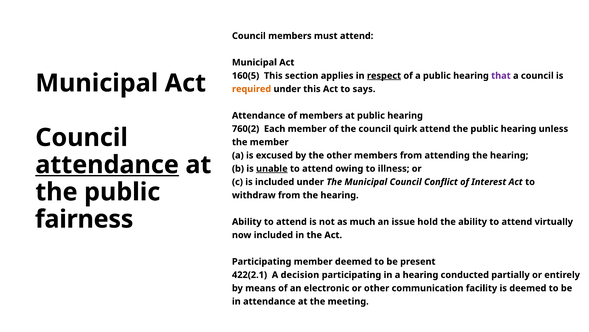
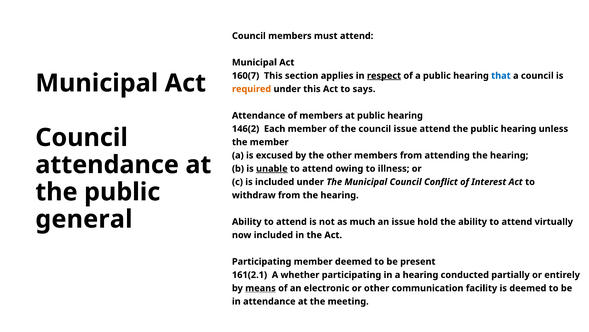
160(5: 160(5 -> 160(7 (246, 76)
that colour: purple -> blue (501, 76)
760(2: 760(2 -> 146(2 (246, 129)
council quirk: quirk -> issue (405, 129)
attendance underline: present -> none (107, 165)
fairness: fairness -> general (84, 219)
422(2.1: 422(2.1 -> 161(2.1 (250, 274)
decision: decision -> whether (300, 274)
means underline: none -> present (261, 288)
